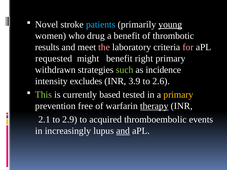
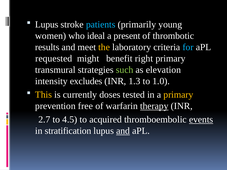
Novel: Novel -> Lupus (47, 24)
young underline: present -> none (170, 24)
drug: drug -> ideal (96, 36)
a benefit: benefit -> present (127, 36)
the colour: pink -> yellow (104, 47)
for colour: pink -> light blue (188, 47)
withdrawn: withdrawn -> transmural (55, 70)
incidence: incidence -> elevation (163, 70)
3.9: 3.9 -> 1.3 (134, 81)
2.6: 2.6 -> 1.0 (161, 81)
This colour: light green -> yellow (44, 95)
based: based -> doses (110, 95)
2.1: 2.1 -> 2.7 (44, 120)
2.9: 2.9 -> 4.5 (70, 120)
events underline: none -> present (201, 120)
increasingly: increasingly -> stratification (68, 131)
